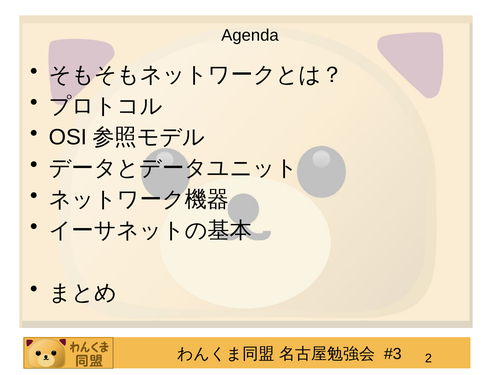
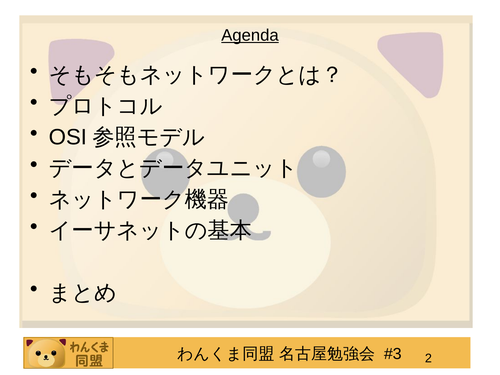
Agenda underline: none -> present (250, 35)
